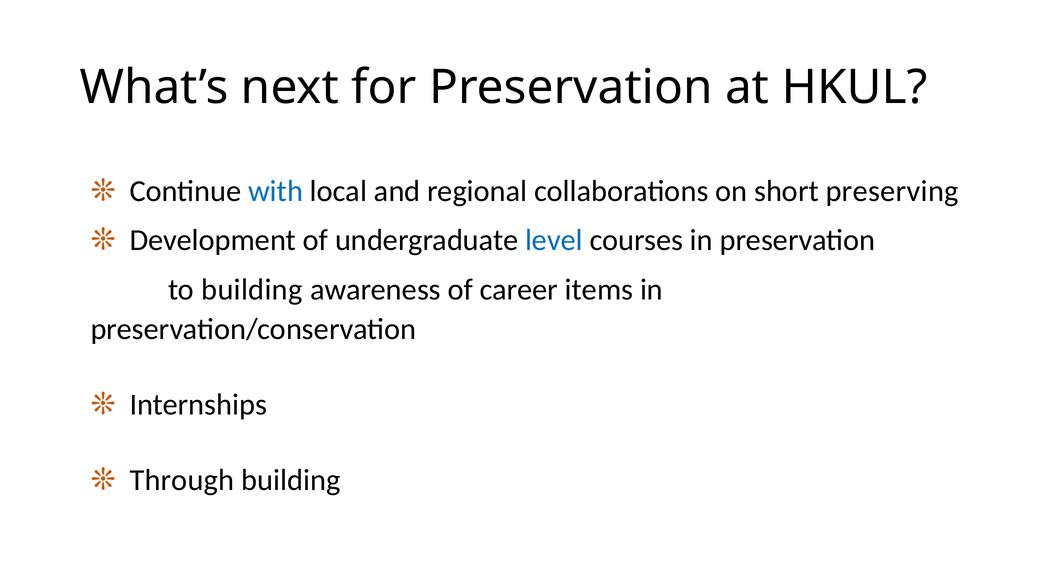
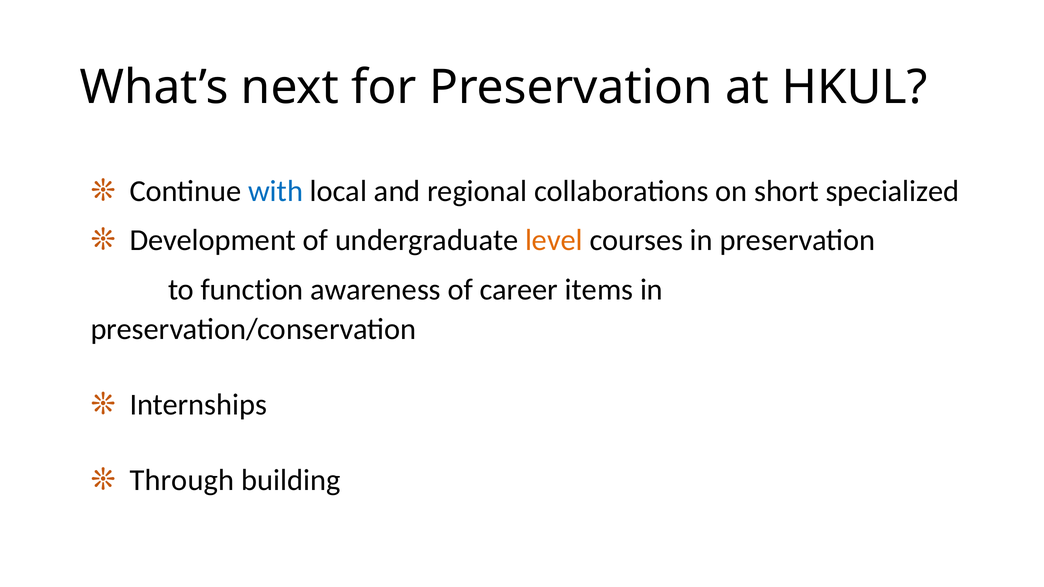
preserving: preserving -> specialized (892, 191)
level colour: blue -> orange (554, 240)
to building: building -> function (252, 290)
